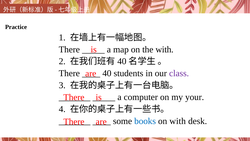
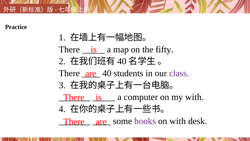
the with: with -> fifty (164, 49)
my your: your -> with (195, 97)
books colour: blue -> purple (145, 121)
